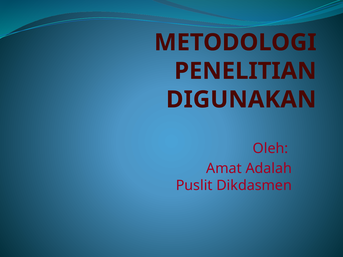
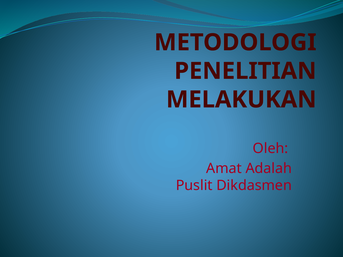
DIGUNAKAN: DIGUNAKAN -> MELAKUKAN (241, 100)
